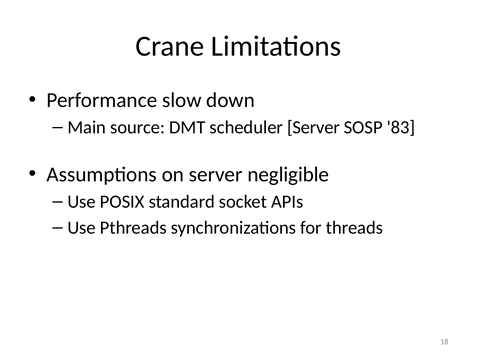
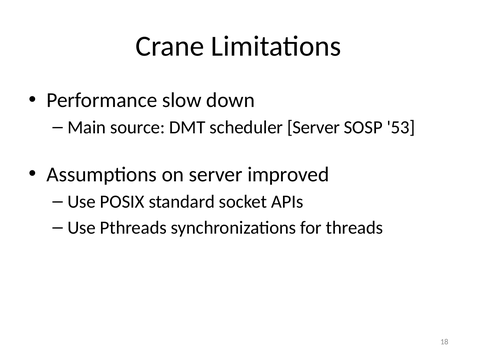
83: 83 -> 53 (401, 127)
negligible: negligible -> improved (288, 174)
